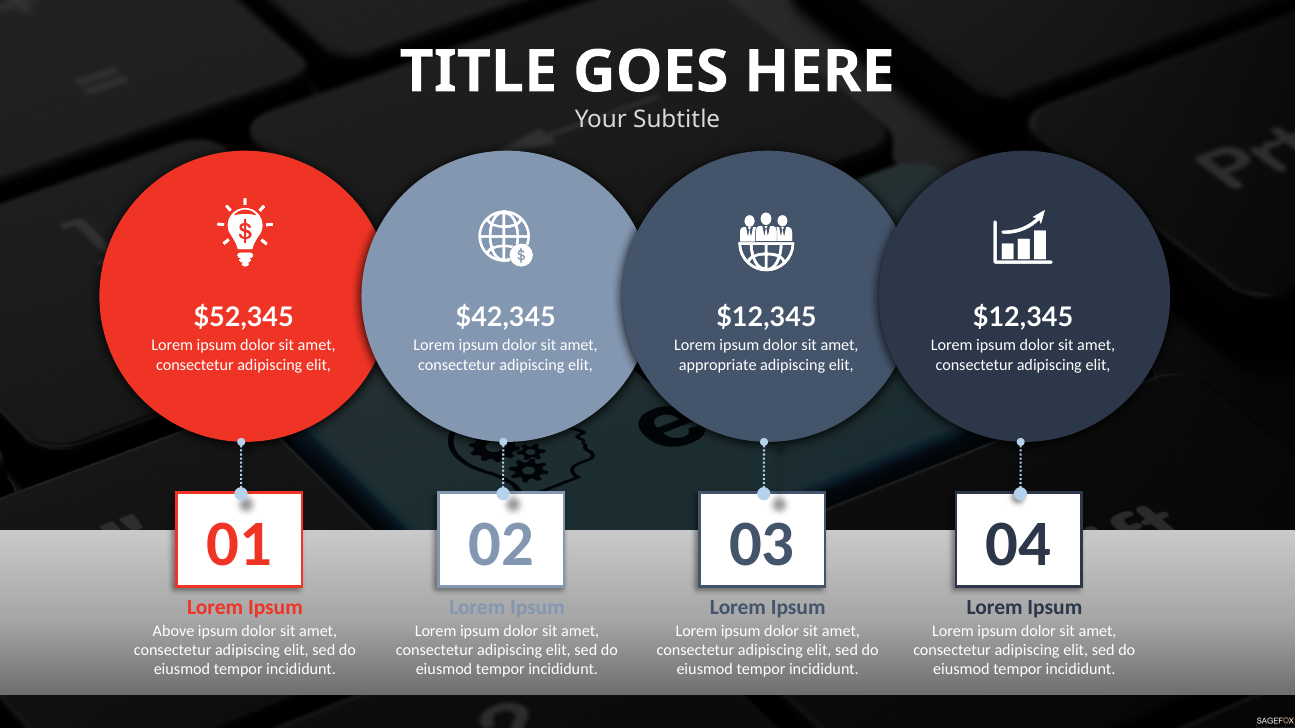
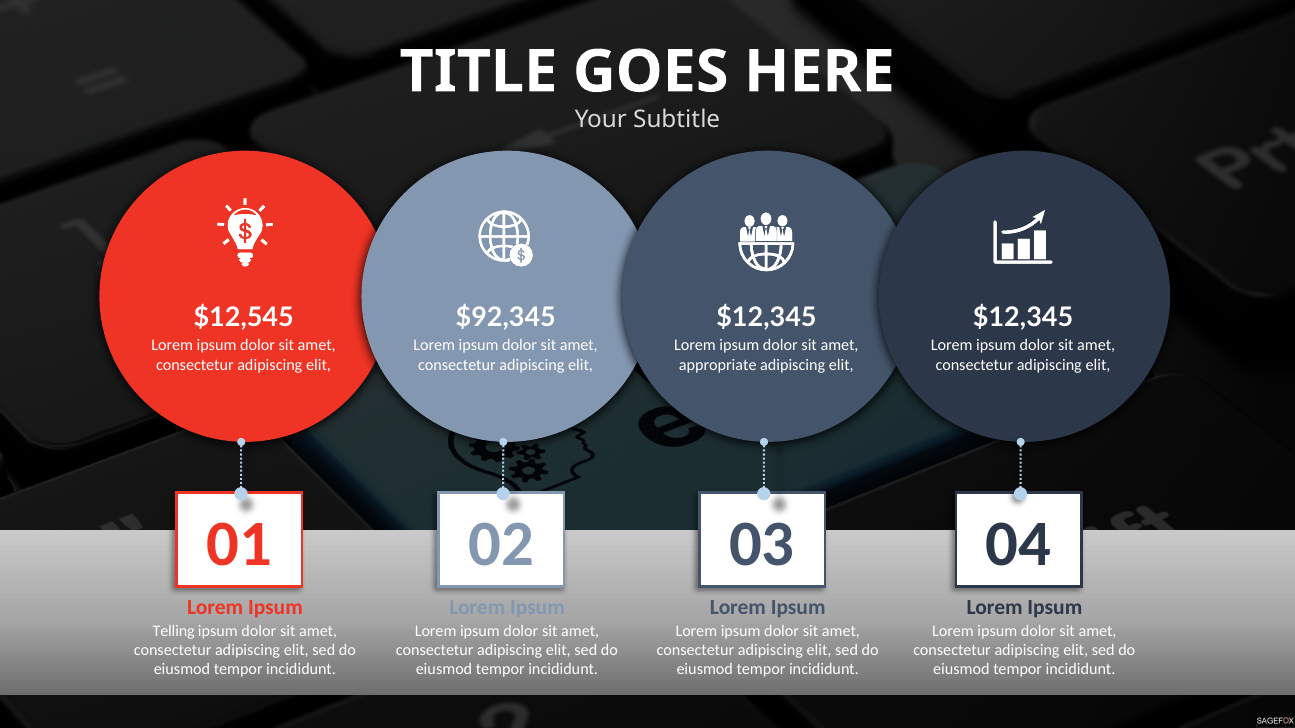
$52,345: $52,345 -> $12,545 (244, 317)
$42,345: $42,345 -> $92,345 (506, 317)
Above: Above -> Telling (174, 631)
